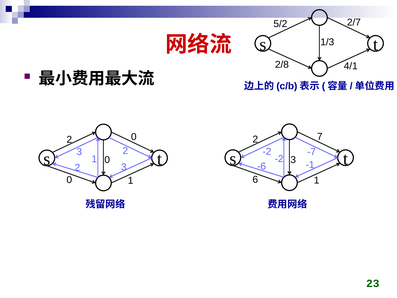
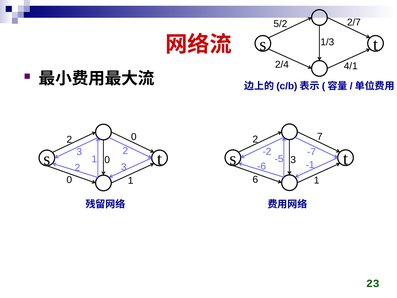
2/8: 2/8 -> 2/4 (282, 64)
-2: -2 -> -5 (279, 159)
